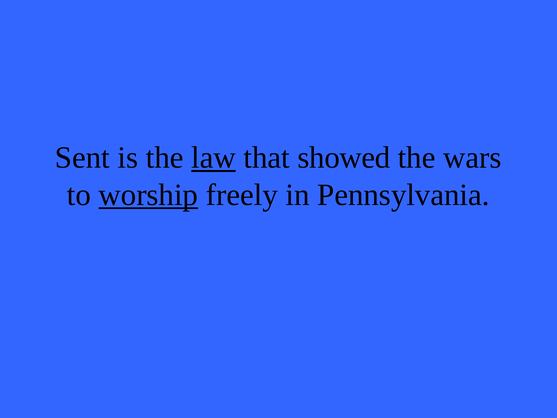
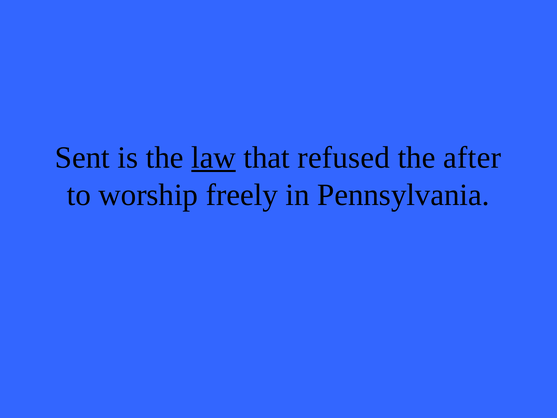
showed: showed -> refused (344, 158)
wars: wars -> after (472, 158)
worship underline: present -> none (148, 195)
